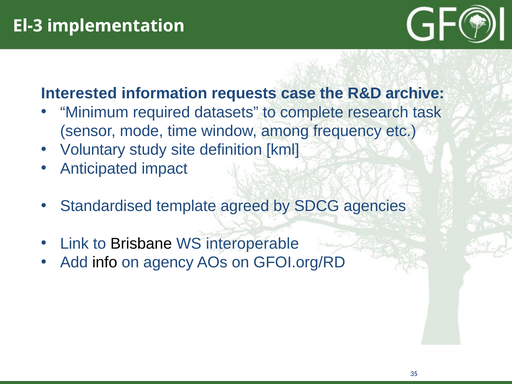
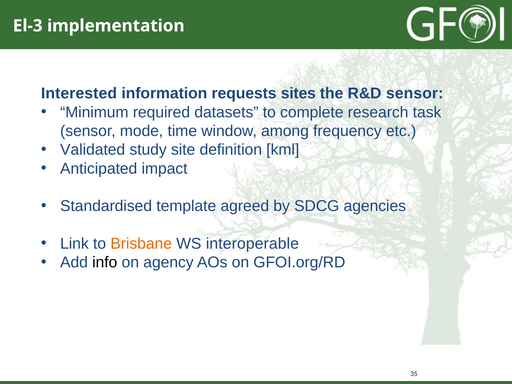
case: case -> sites (298, 93)
R&D archive: archive -> sensor (415, 93)
Voluntary: Voluntary -> Validated (93, 150)
Brisbane colour: black -> orange (141, 244)
